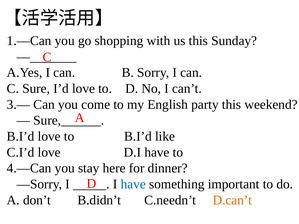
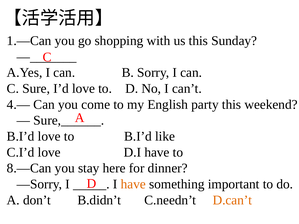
3.—: 3.— -> 4.— (18, 105)
4.—Can: 4.—Can -> 8.—Can (29, 168)
have colour: blue -> orange (133, 184)
